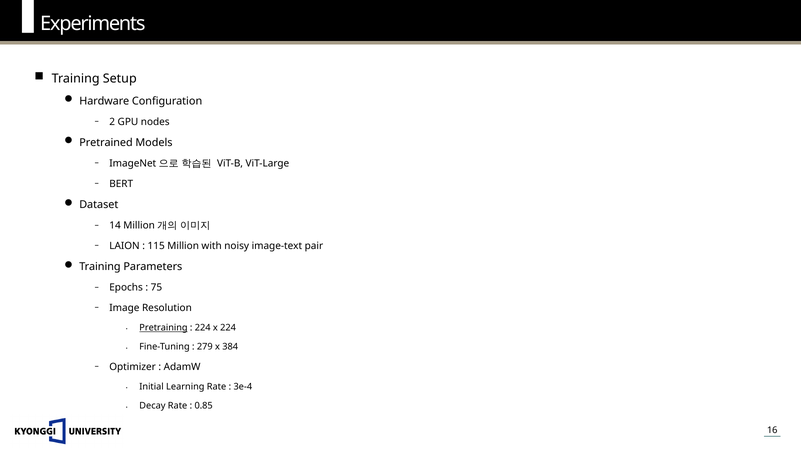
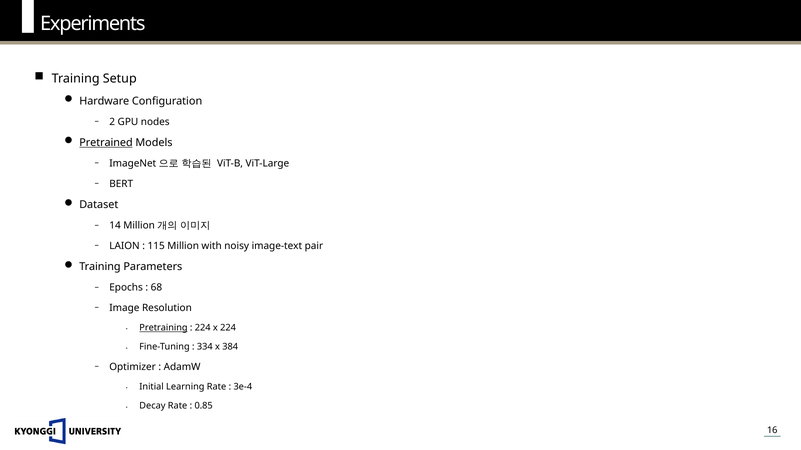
Pretrained underline: none -> present (106, 143)
75: 75 -> 68 (156, 288)
279: 279 -> 334 (205, 347)
